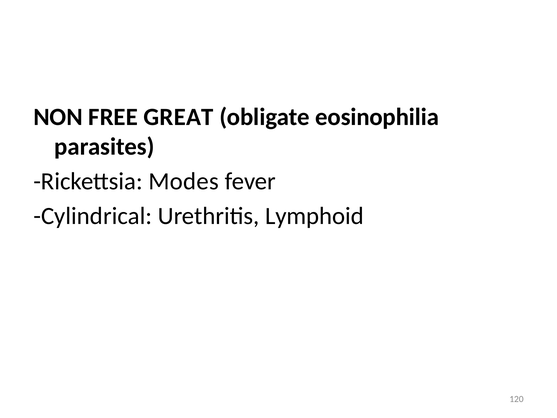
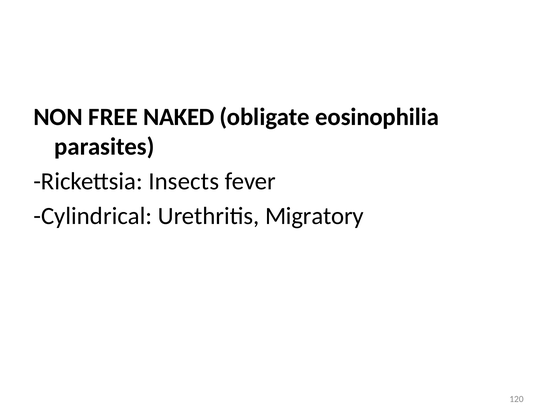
GREAT: GREAT -> NAKED (179, 117)
Modes: Modes -> Insects (184, 181)
Lymphoid: Lymphoid -> Migratory (314, 216)
